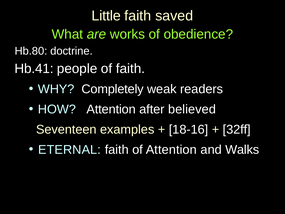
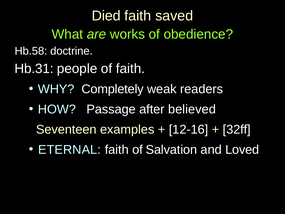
Little: Little -> Died (106, 16)
Hb.80: Hb.80 -> Hb.58 (31, 51)
Hb.41: Hb.41 -> Hb.31 (34, 69)
HOW Attention: Attention -> Passage (111, 109)
18-16: 18-16 -> 12-16 (189, 129)
of Attention: Attention -> Salvation (171, 149)
Walks: Walks -> Loved (242, 149)
